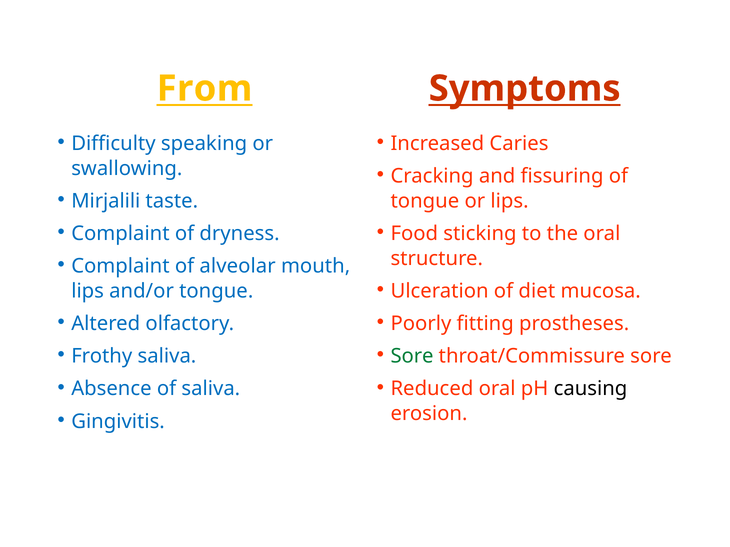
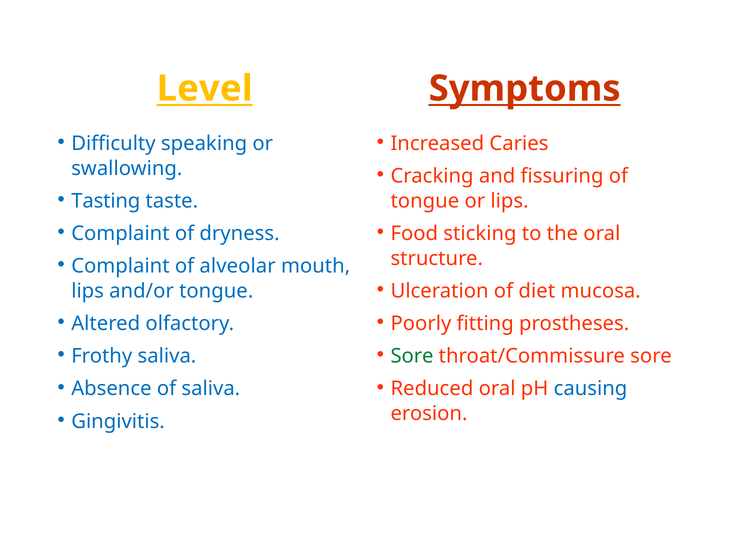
From: From -> Level (205, 89)
Mirjalili: Mirjalili -> Tasting (106, 201)
causing colour: black -> blue (591, 389)
